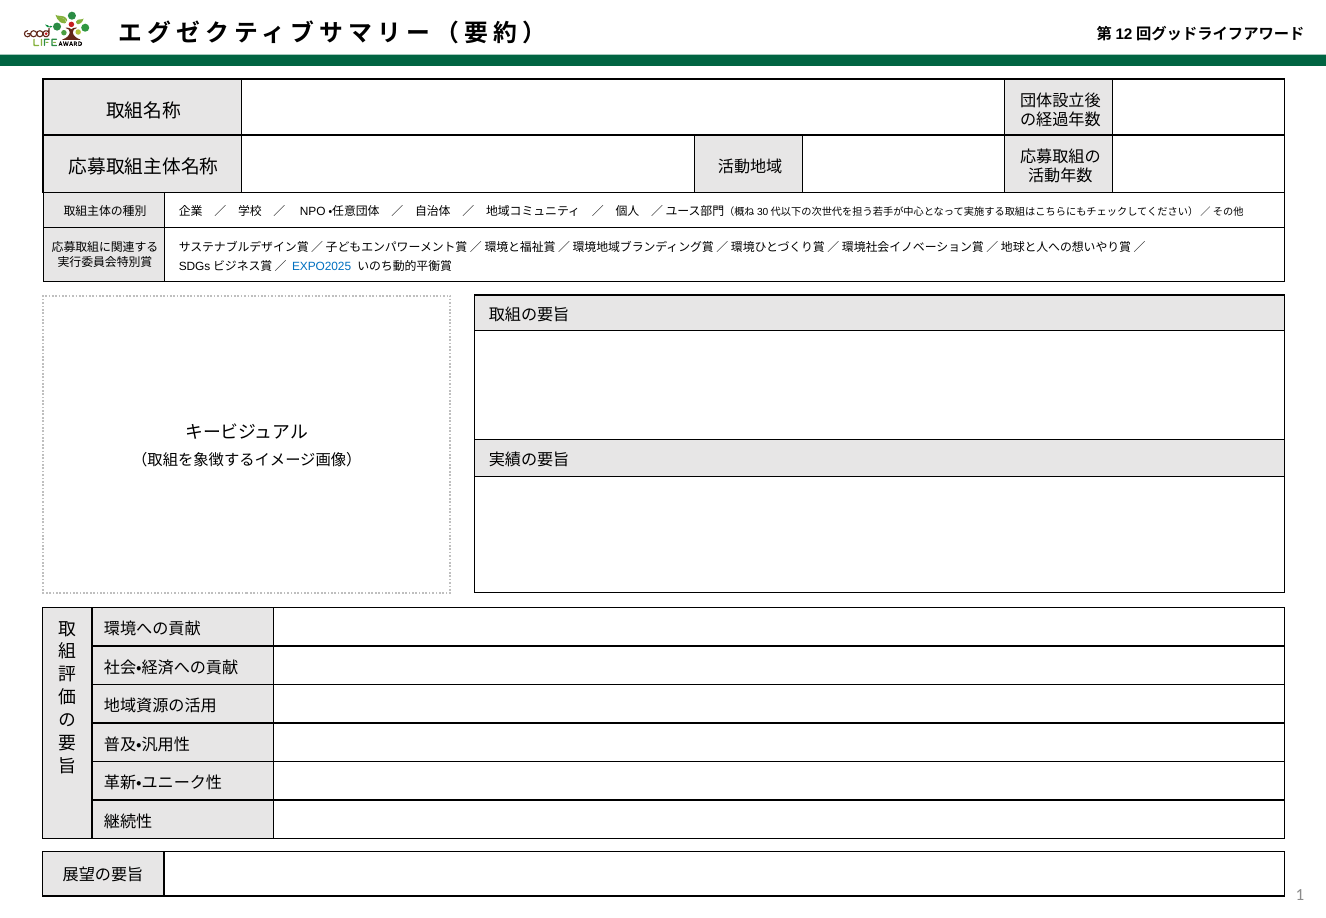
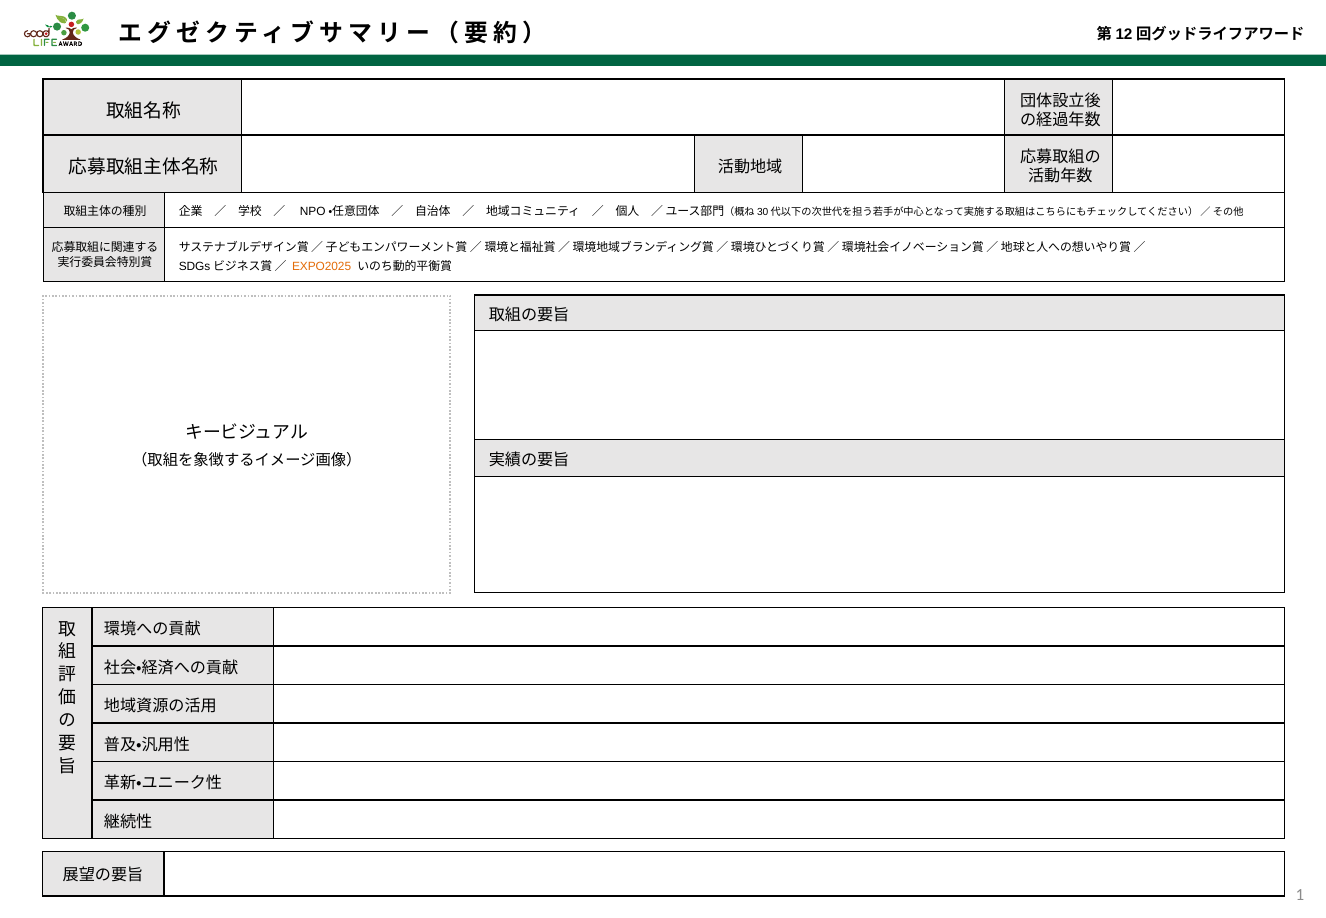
EXPO2025 colour: blue -> orange (322, 266)
